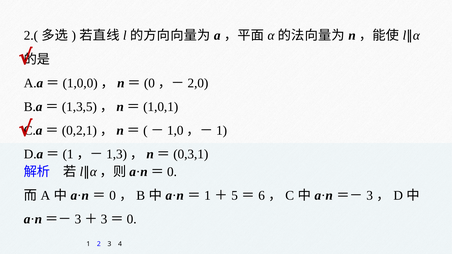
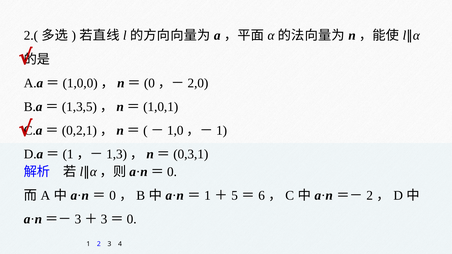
3: 3 -> 2 (370, 196)
